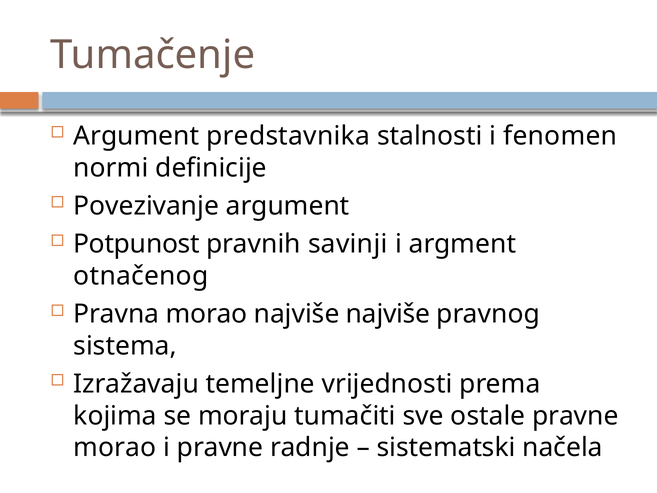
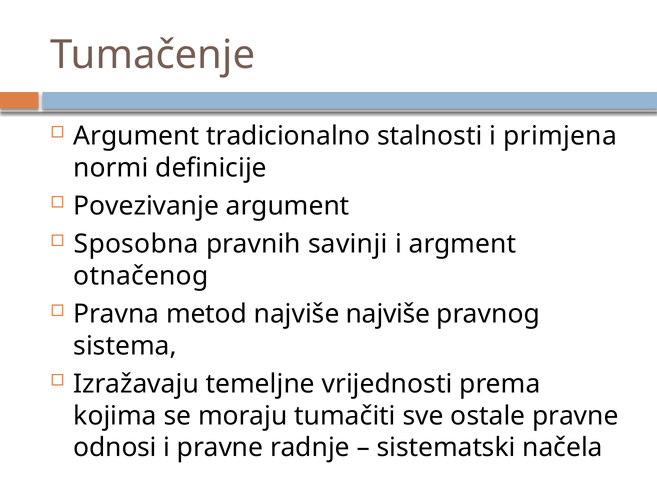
predstavnika: predstavnika -> tradicionalno (288, 136)
fenomen: fenomen -> primjena (560, 136)
Potpunost: Potpunost -> Sposobna (136, 244)
Pravna morao: morao -> metod (207, 314)
morao: morao -> odnosi (115, 447)
